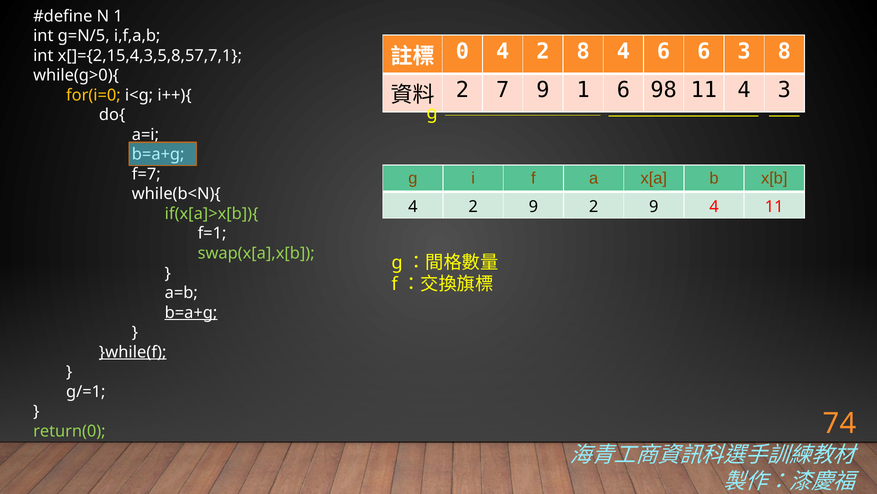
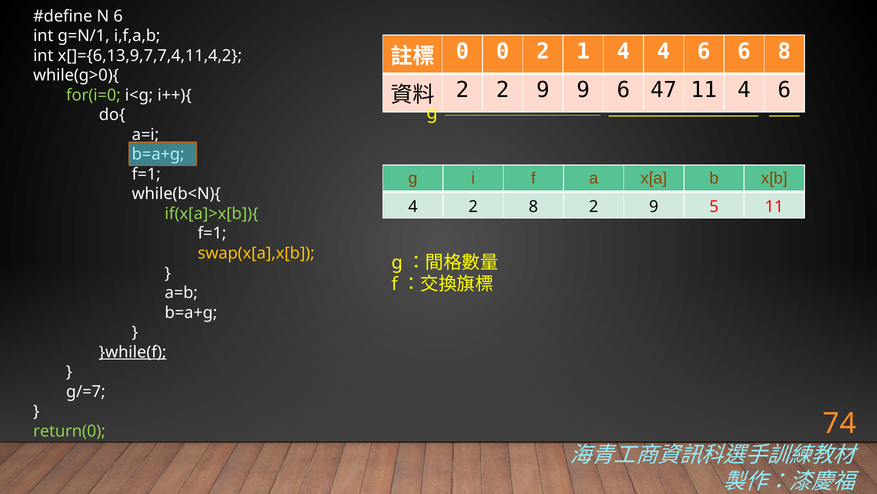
N 1: 1 -> 6 (118, 16)
g=N/5: g=N/5 -> g=N/1 (84, 36)
0 4: 4 -> 0 (503, 51)
2 8: 8 -> 1 (583, 51)
4 6: 6 -> 4 (664, 51)
6 3: 3 -> 6 (744, 51)
x[]={2,15,4,3,5,8,57,7,1: x[]={2,15,4,3,5,8,57,7,1 -> x[]={6,13,9,7,7,4,11,4,2 (150, 56)
2 7: 7 -> 2 (503, 90)
9 1: 1 -> 9 (583, 90)
98: 98 -> 47 (664, 90)
11 4 3: 3 -> 6 (784, 90)
for(i=0 colour: yellow -> light green (93, 95)
f=7: f=7 -> f=1 (146, 174)
4 2 9: 9 -> 8 (533, 207)
9 4: 4 -> 5 (714, 207)
swap(x[a],x[b colour: light green -> yellow (256, 253)
b=a+g underline: present -> none (191, 312)
g/=1: g/=1 -> g/=7 (86, 391)
